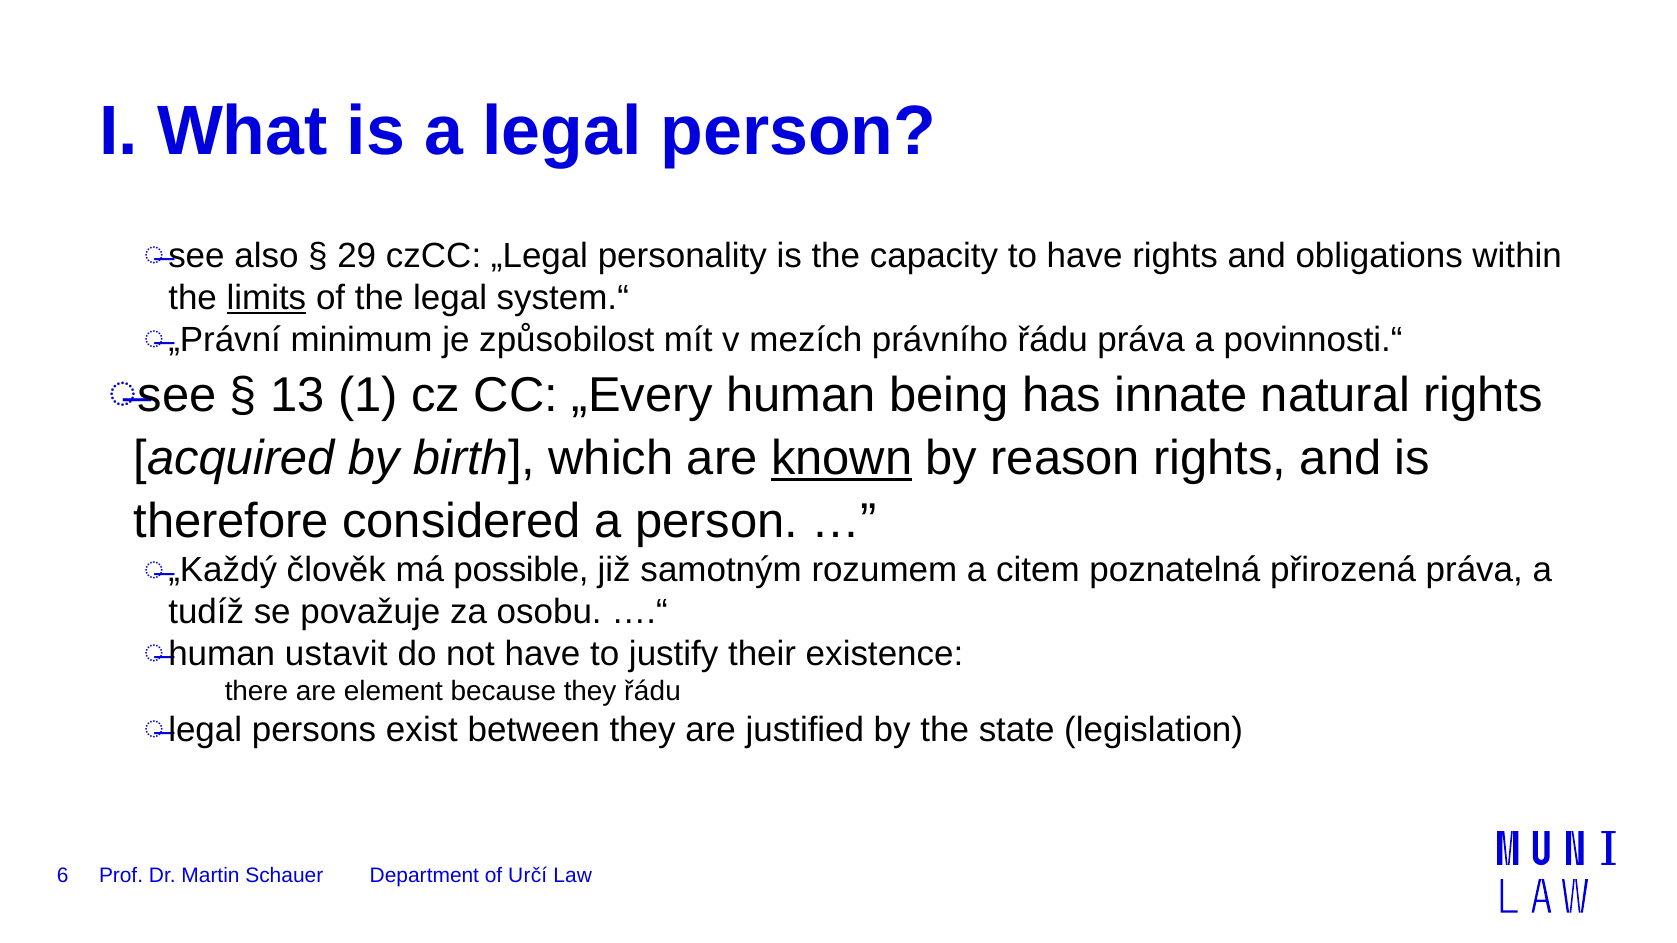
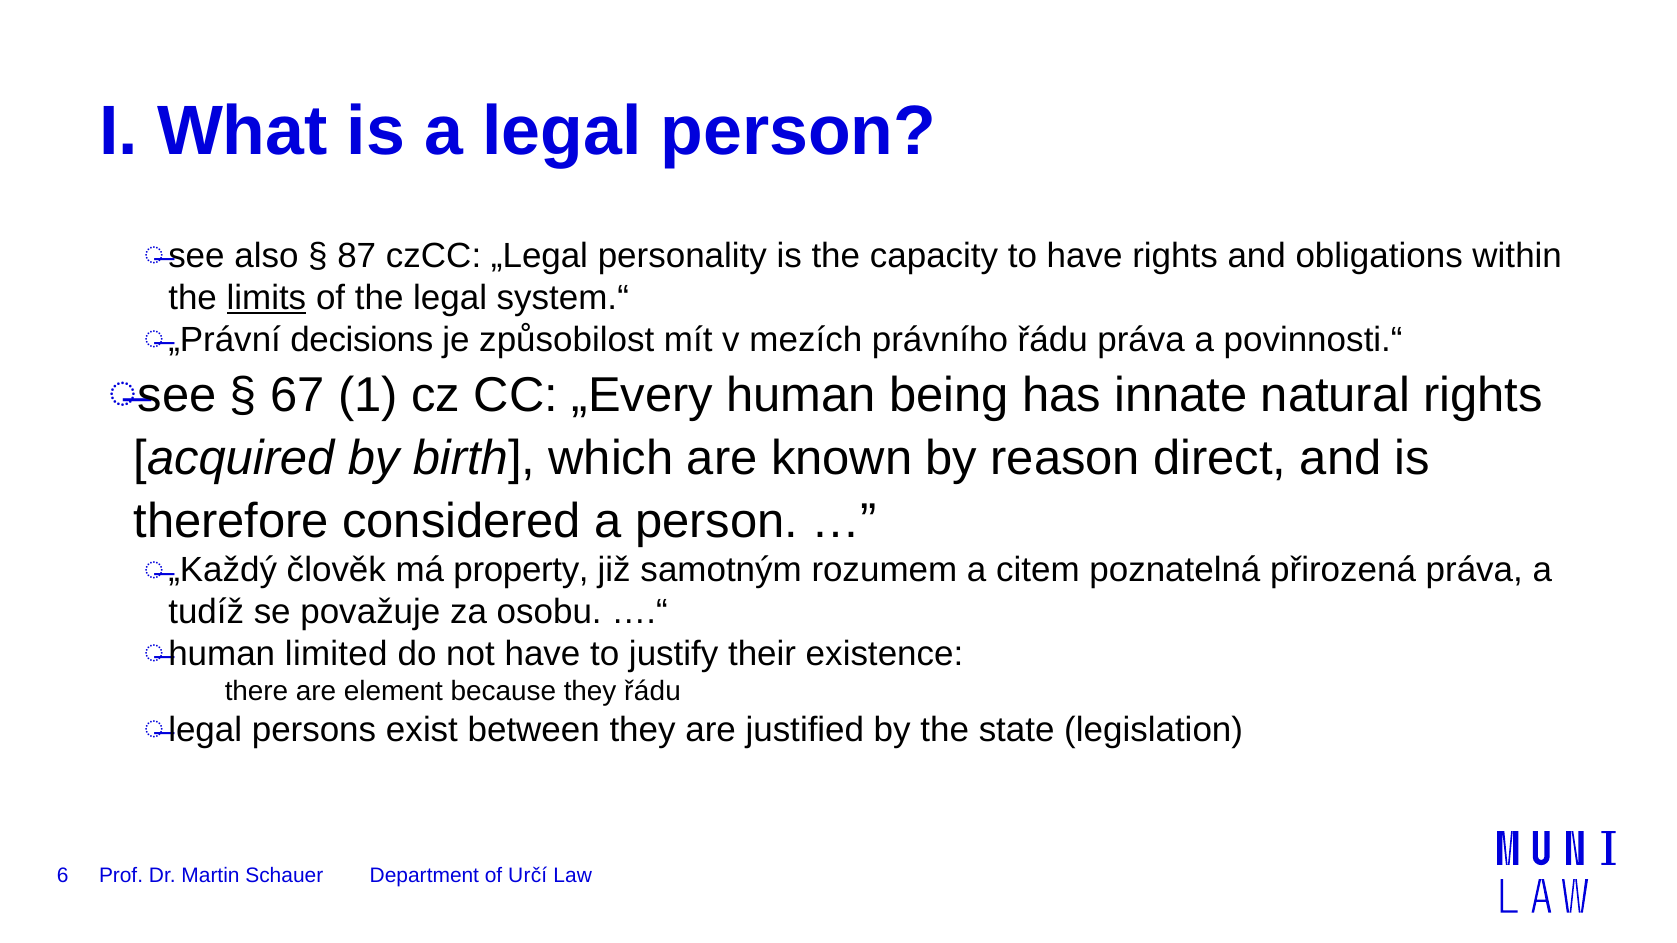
29: 29 -> 87 (357, 256)
minimum: minimum -> decisions (362, 340)
13: 13 -> 67 (298, 395)
known underline: present -> none (842, 458)
reason rights: rights -> direct (1220, 458)
possible: possible -> property (521, 571)
ustavit: ustavit -> limited (336, 655)
